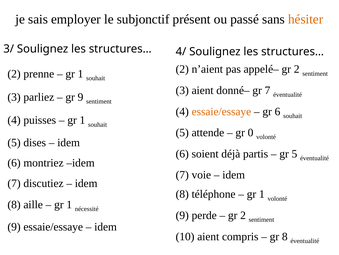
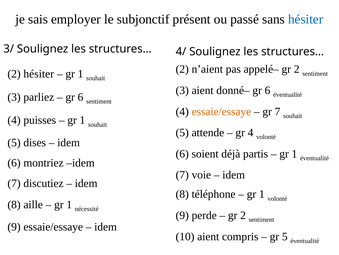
hésiter colour: orange -> blue (306, 19)
2 prenne: prenne -> hésiter (39, 74)
donné– gr 7: 7 -> 6 (267, 90)
9: 9 -> 6 (80, 97)
gr 6: 6 -> 7 (277, 111)
gr 0: 0 -> 4 (251, 132)
5: 5 -> 1 (294, 153)
gr 8: 8 -> 5 (285, 236)
